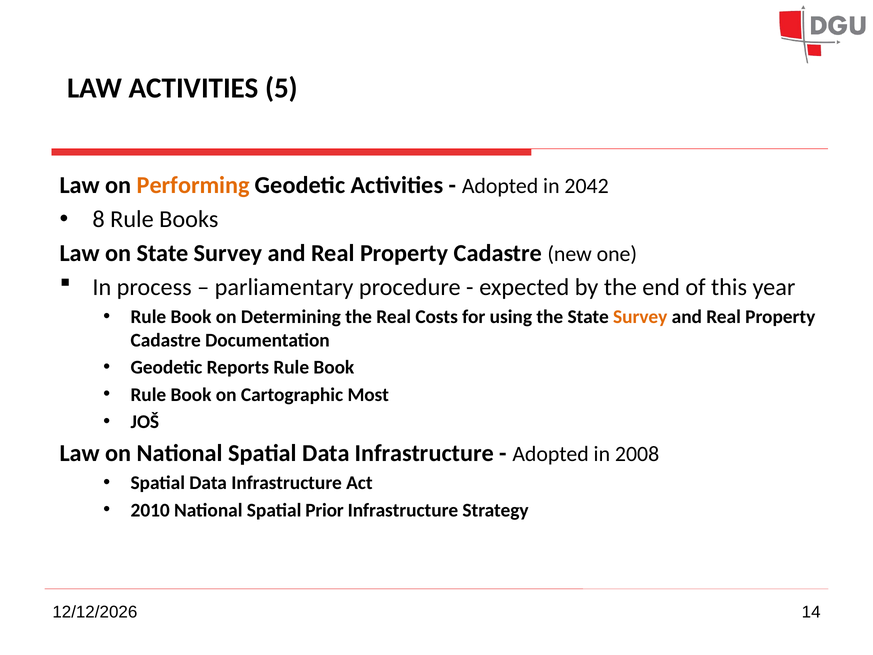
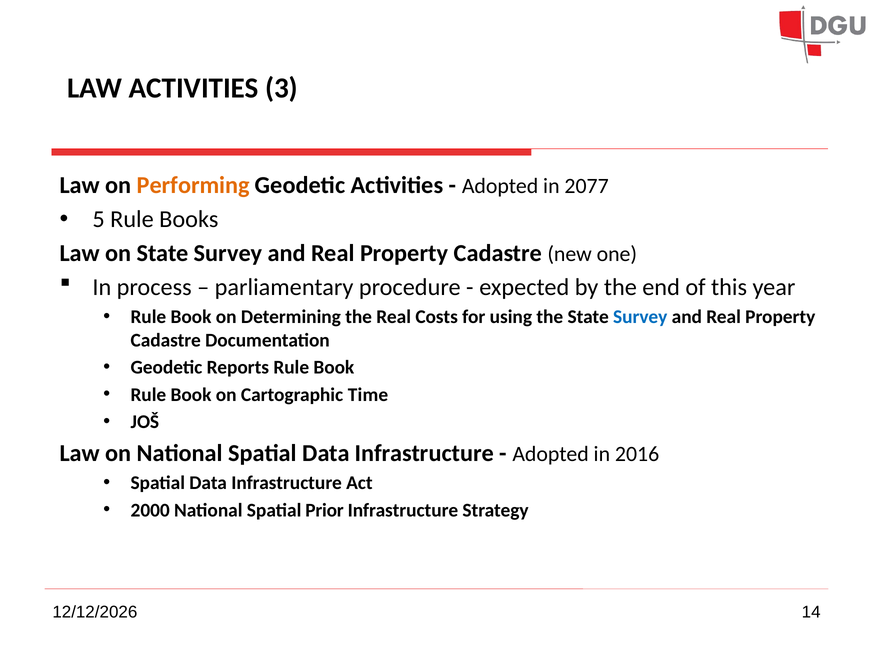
5: 5 -> 3 (282, 88)
2042: 2042 -> 2077 (587, 186)
8: 8 -> 5 (99, 219)
Survey colour: orange -> blue (640, 317)
Most: Most -> Time (368, 395)
2008: 2008 -> 2016 (637, 454)
2010: 2010 -> 2000 (150, 510)
